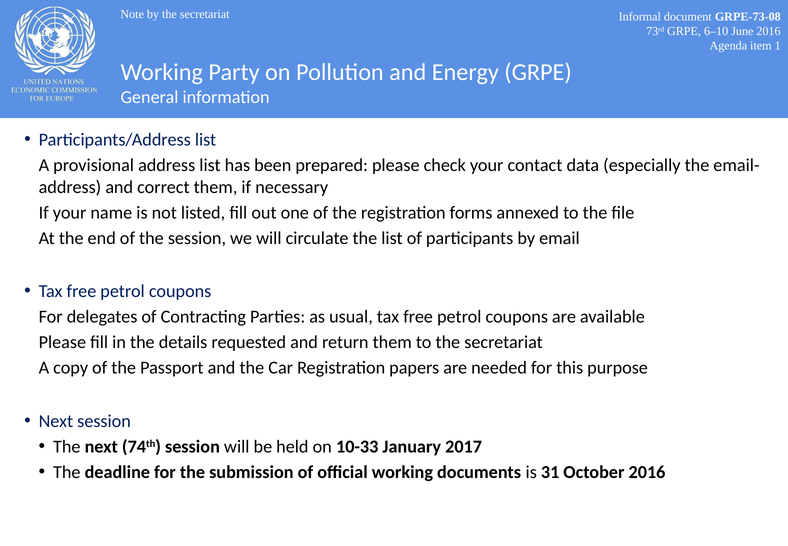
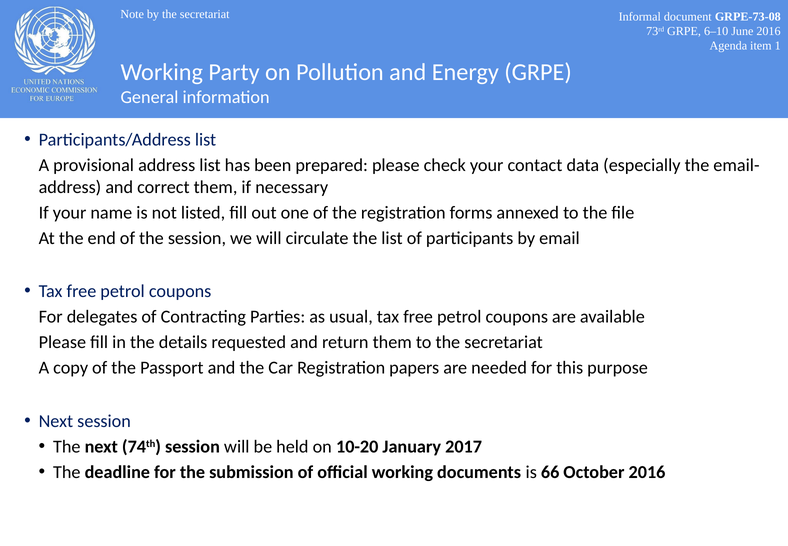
10-33: 10-33 -> 10-20 (357, 446)
31: 31 -> 66 (550, 472)
